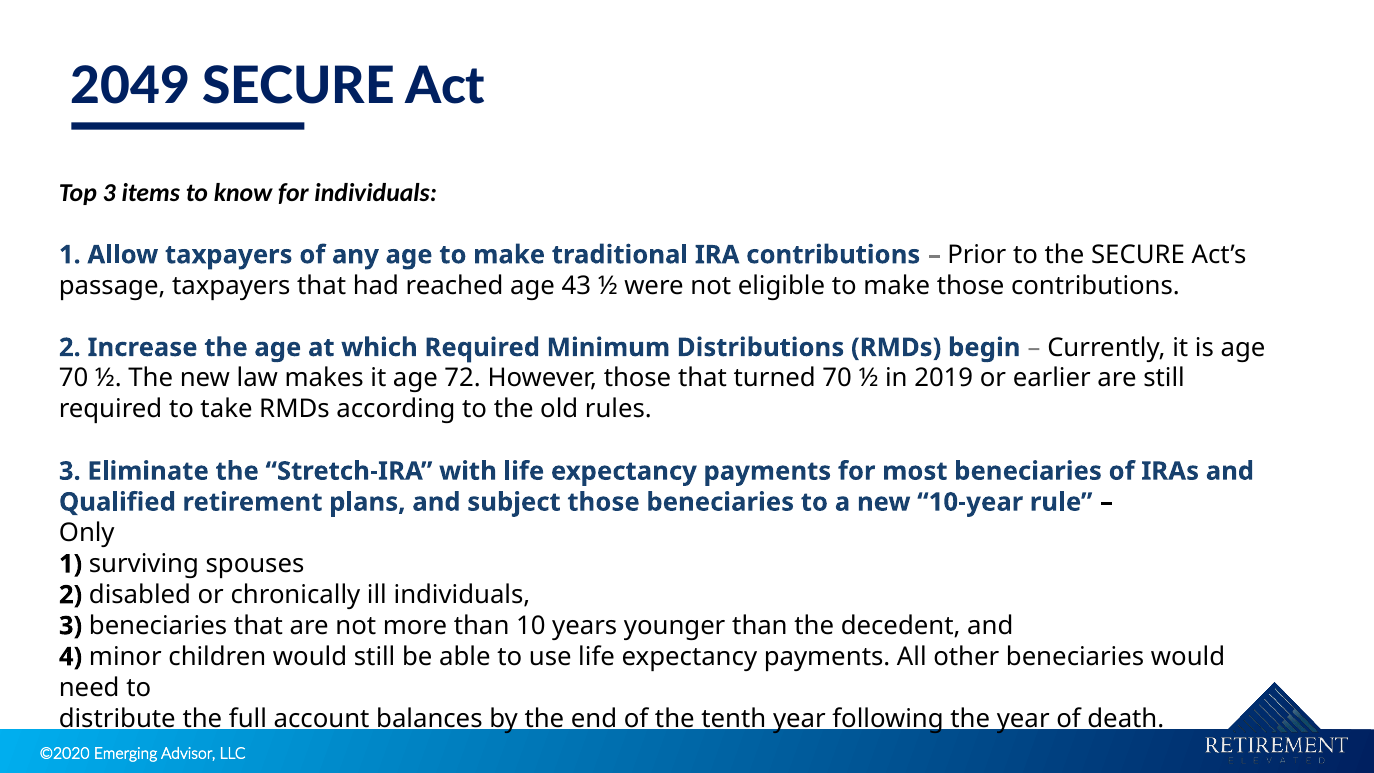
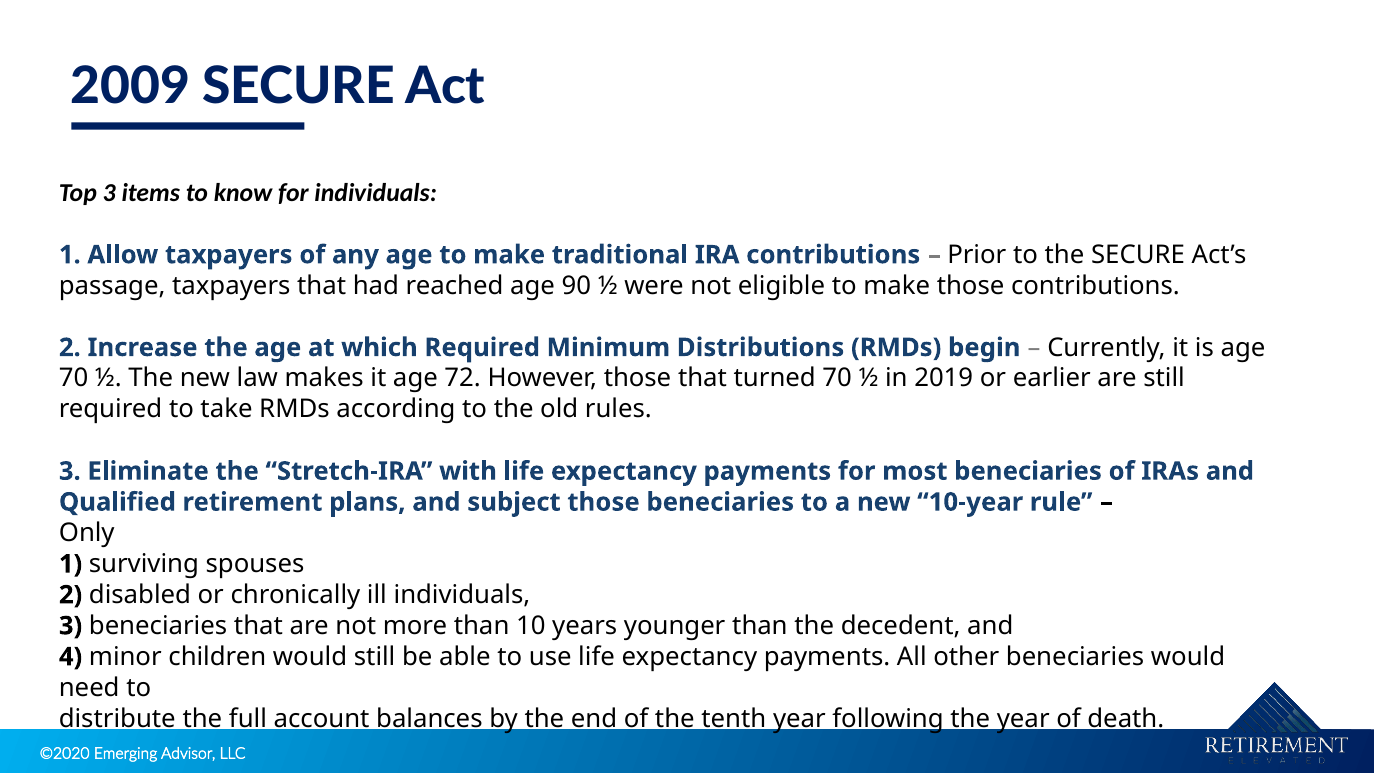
2049: 2049 -> 2009 (131, 86)
43: 43 -> 90 (576, 286)
